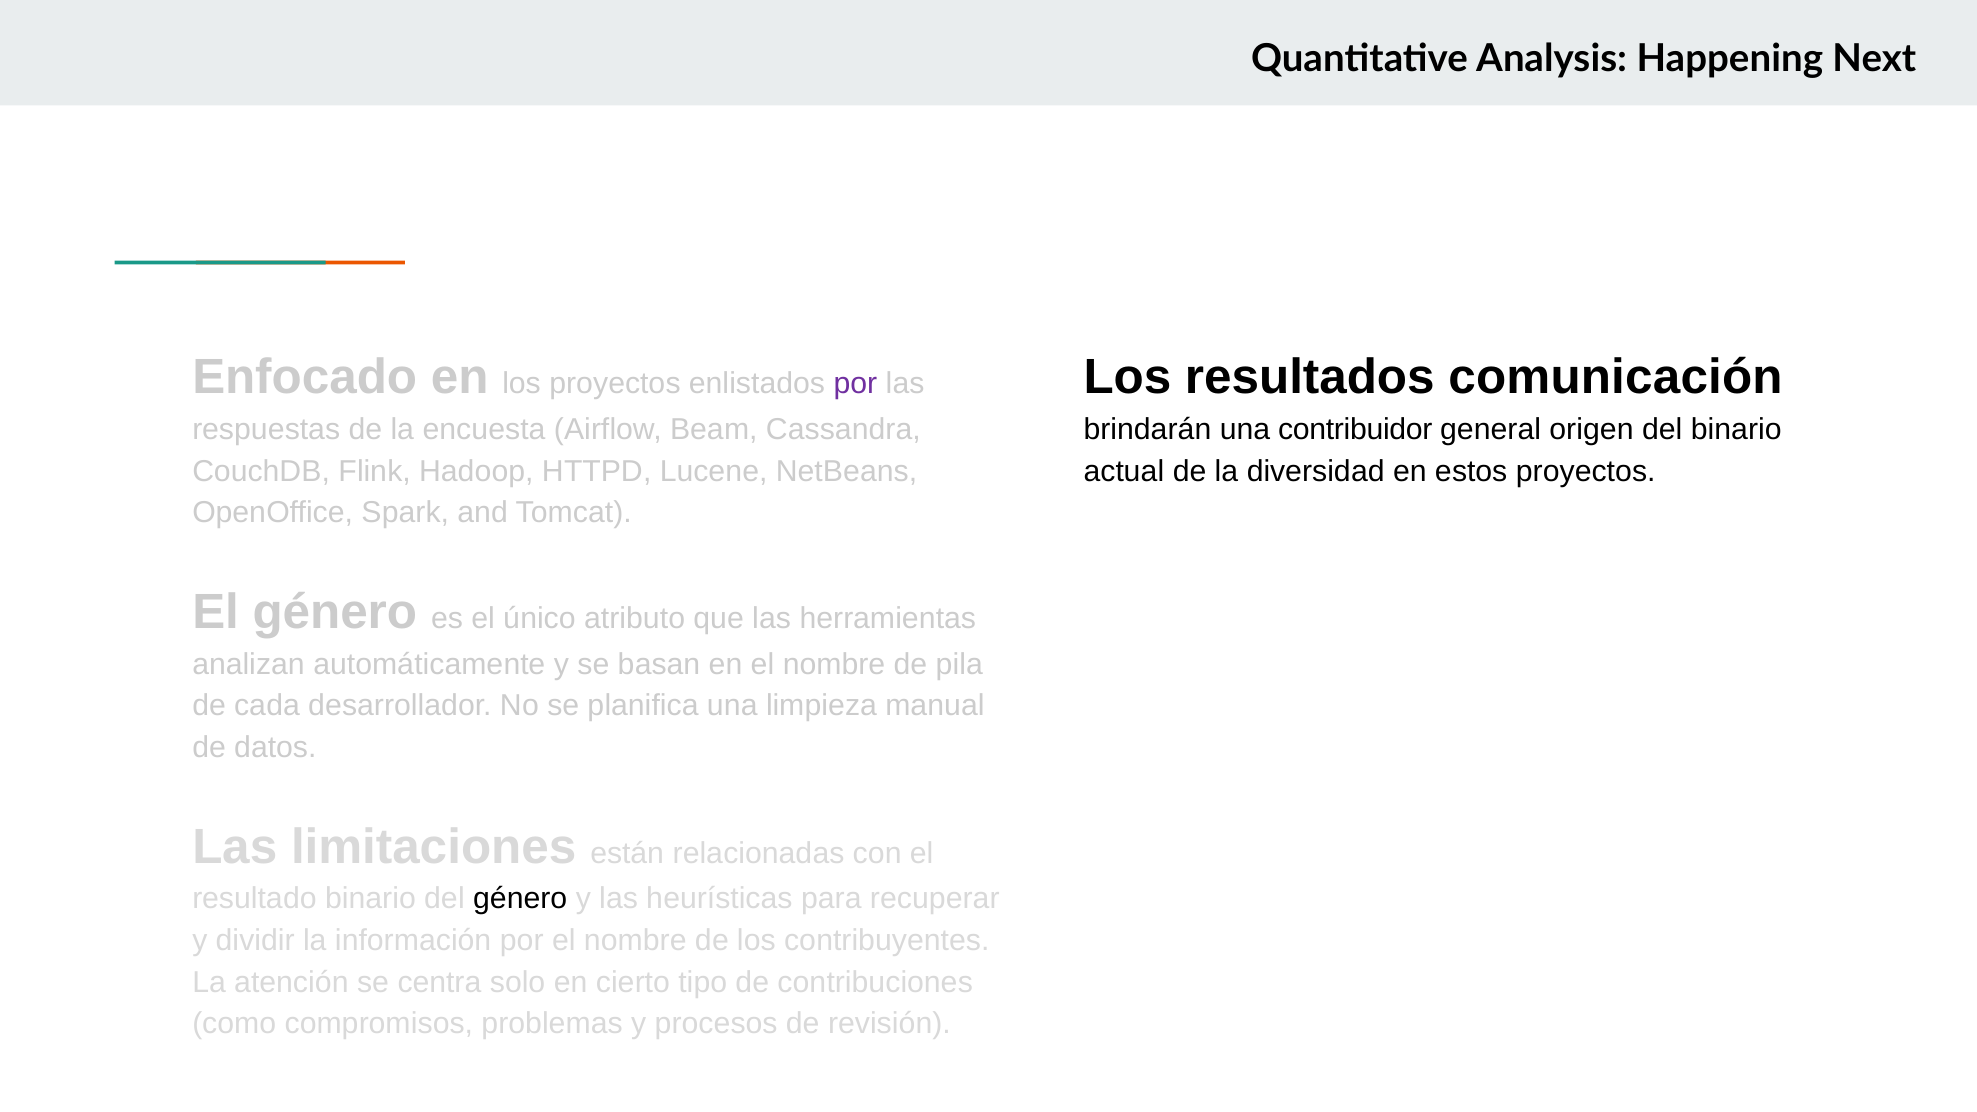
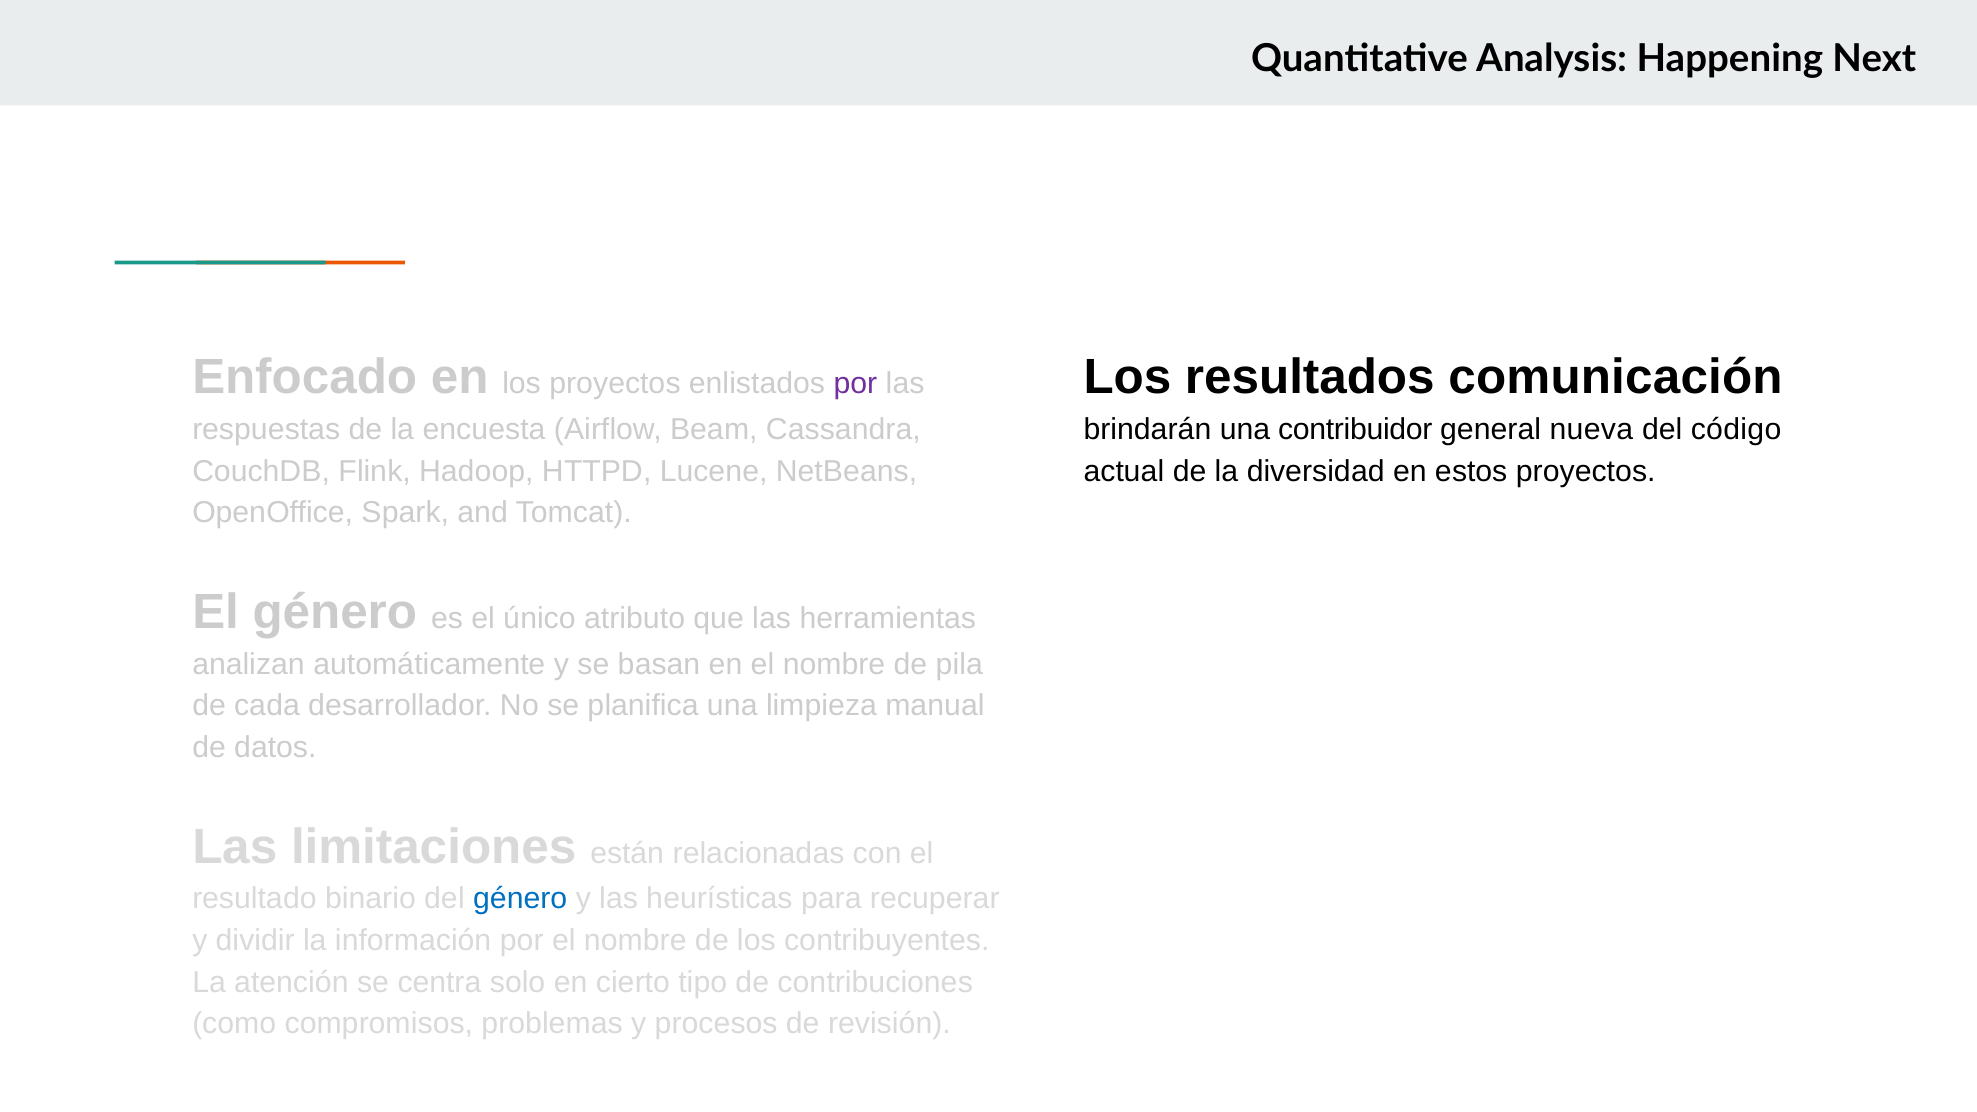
origen: origen -> nueva (1591, 429)
del binario: binario -> código (1736, 429)
género colour: black -> blue (520, 899)
